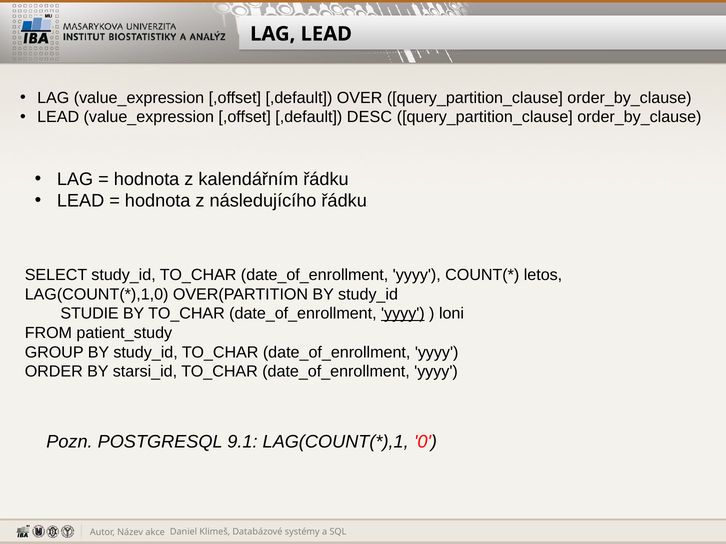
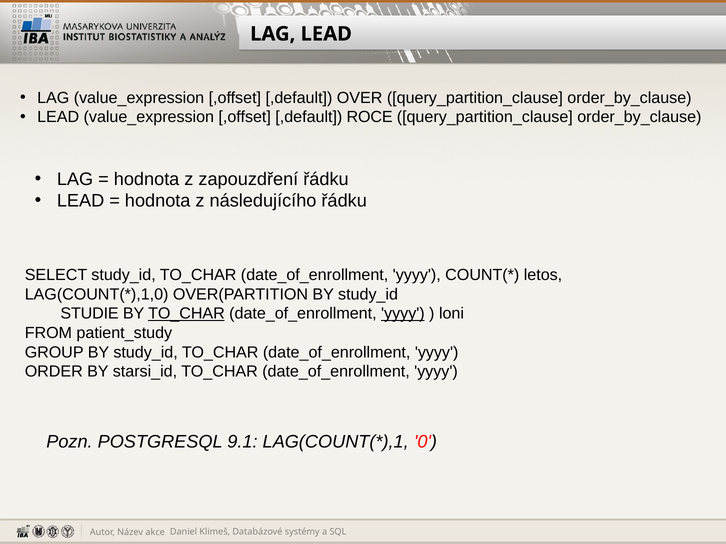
DESC: DESC -> ROCE (370, 117)
kalendářním: kalendářním -> zapouzdření (248, 179)
TO_CHAR underline: none -> present (186, 314)
